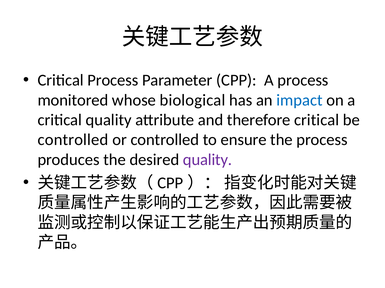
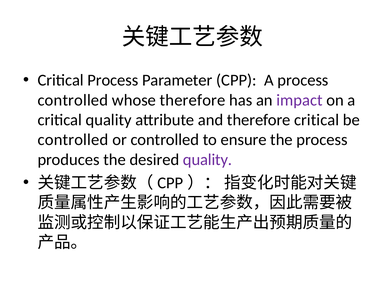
monitored: monitored -> controlled (73, 100)
whose biological: biological -> therefore (193, 100)
impact colour: blue -> purple (299, 100)
